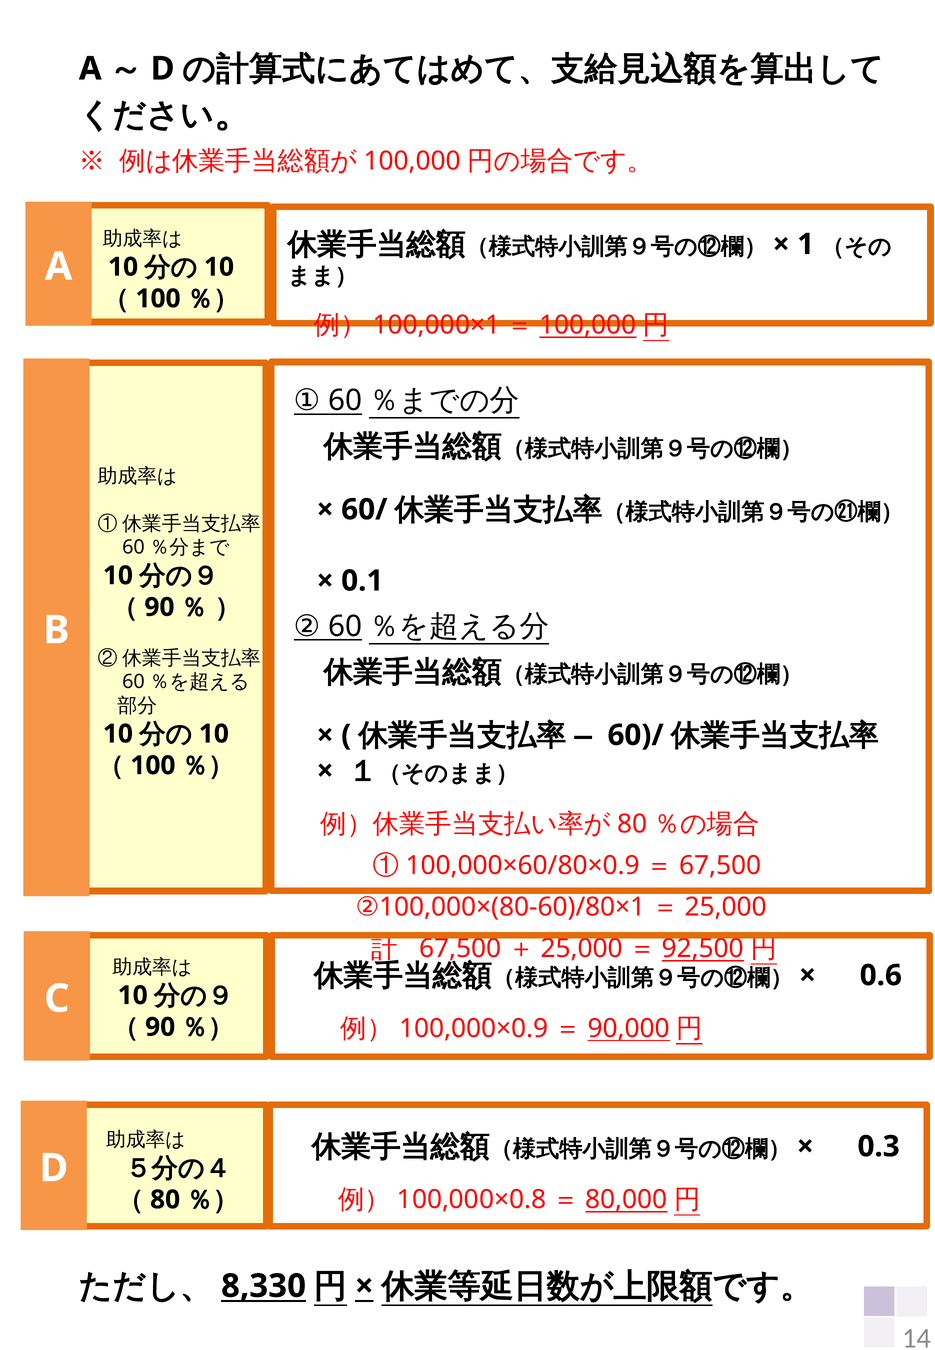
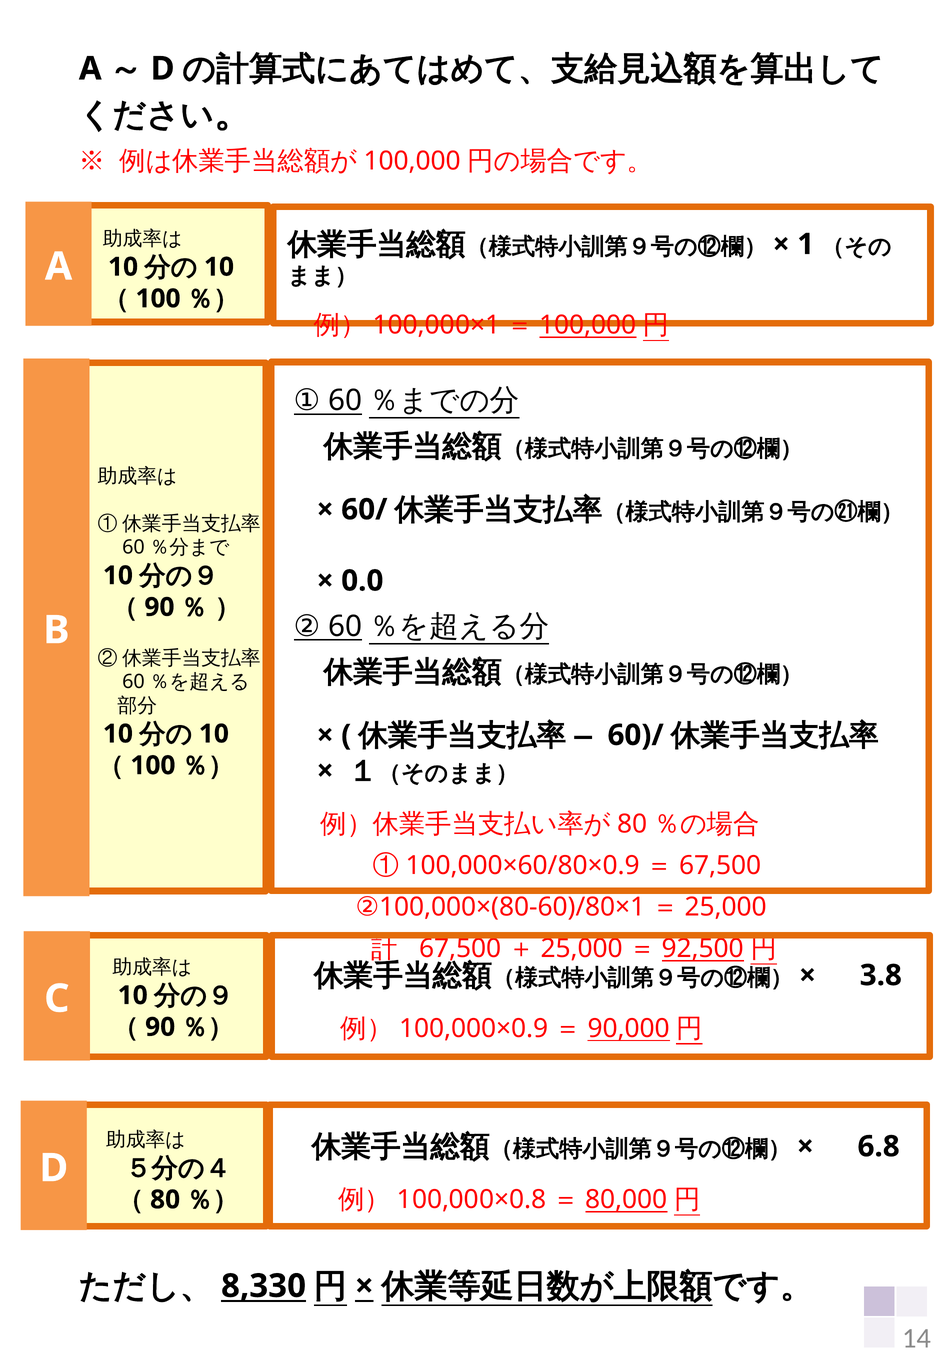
0.1: 0.1 -> 0.0 (362, 581)
0.6: 0.6 -> 3.8 (881, 976)
0.3: 0.3 -> 6.8 (879, 1147)
